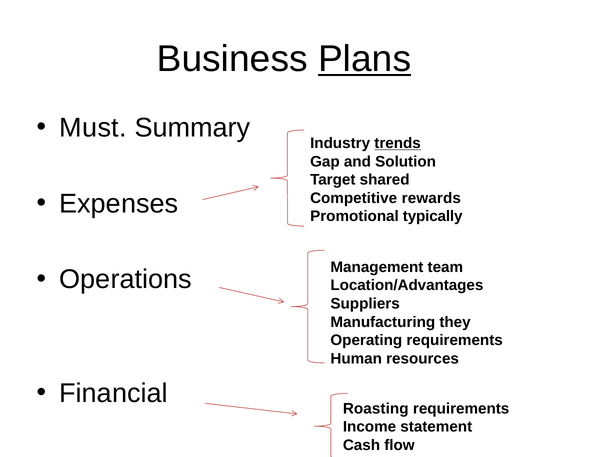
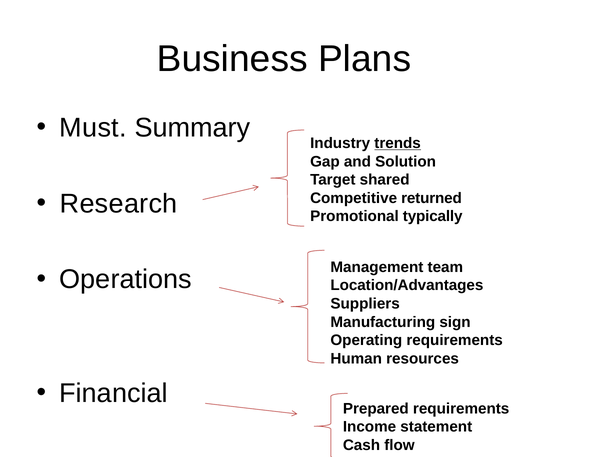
Plans underline: present -> none (365, 59)
Expenses: Expenses -> Research (119, 204)
rewards: rewards -> returned (431, 198)
they: they -> sign (455, 322)
Roasting: Roasting -> Prepared (376, 408)
